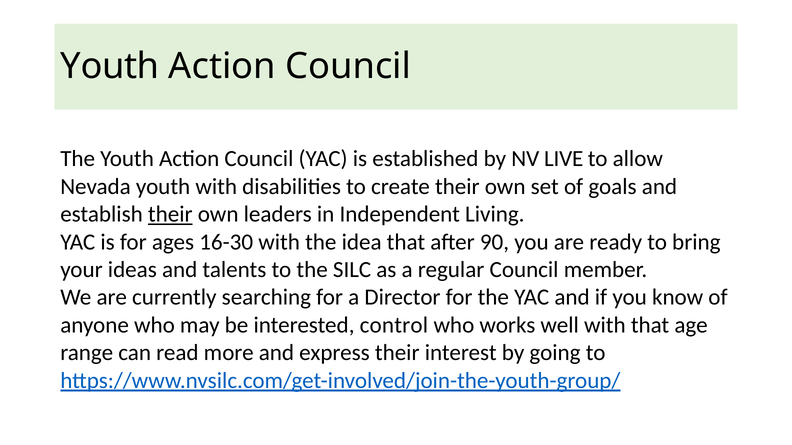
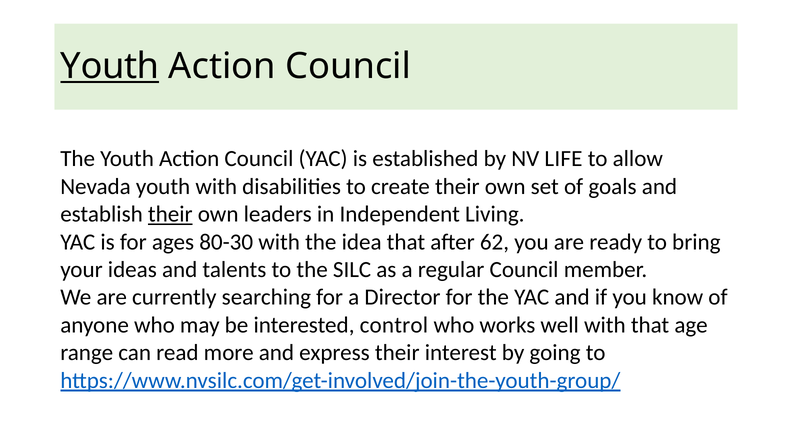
Youth underline: none -> present (110, 67)
LIVE: LIVE -> LIFE (563, 159)
16-30: 16-30 -> 80-30 (226, 242)
90: 90 -> 62 (494, 242)
